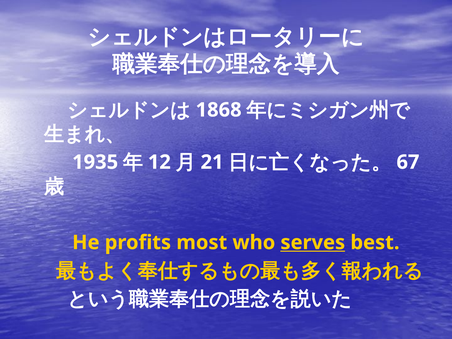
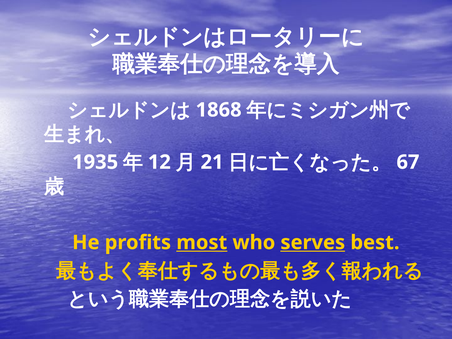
most underline: none -> present (202, 243)
